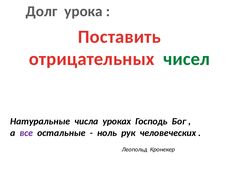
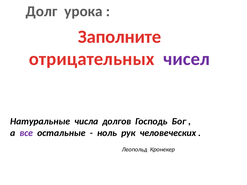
Поставить: Поставить -> Заполните (120, 37)
чисел colour: green -> purple (187, 59)
уроках: уроках -> долгов (117, 121)
